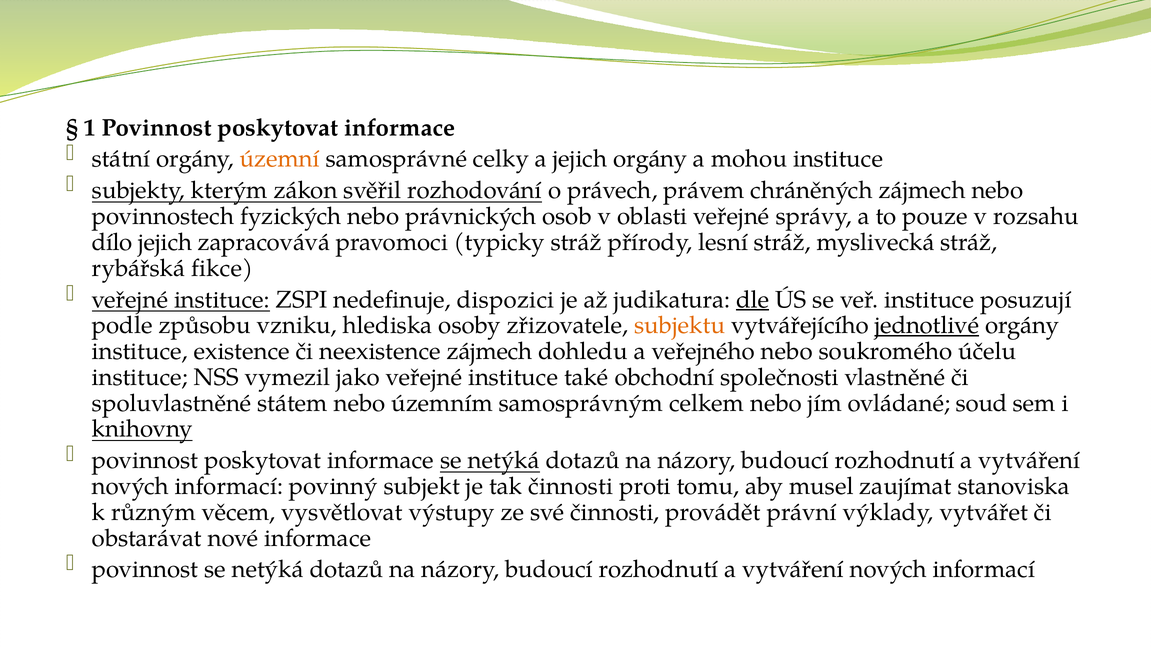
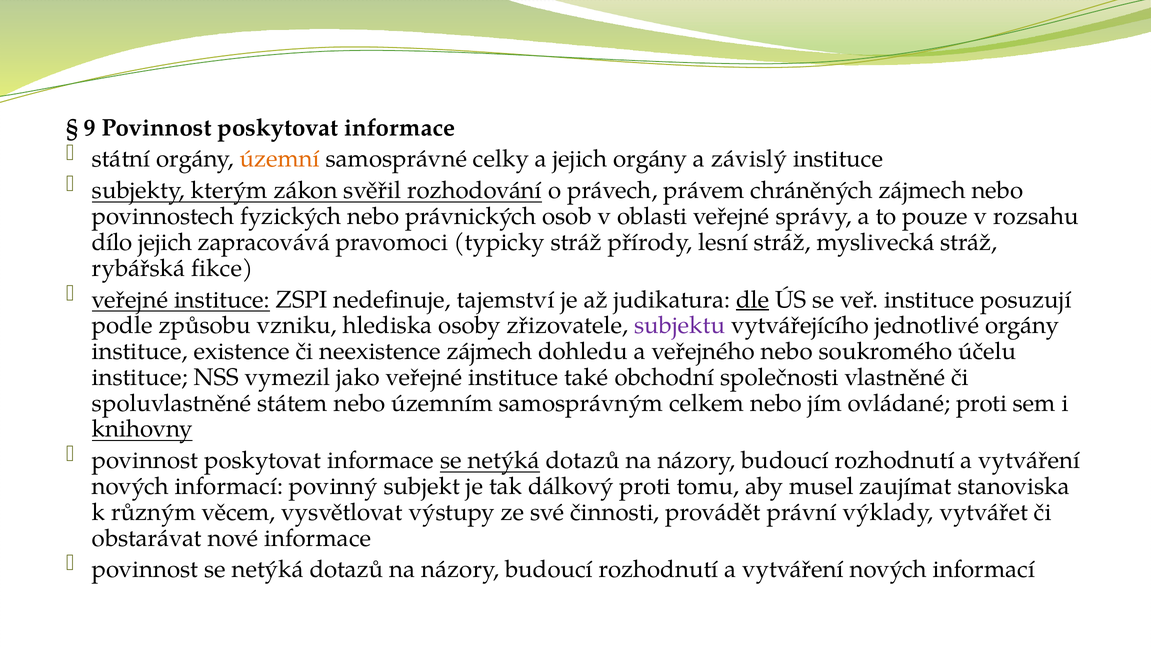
1: 1 -> 9 (90, 128)
mohou: mohou -> závislý (749, 159)
dispozici: dispozici -> tajemství (506, 300)
subjektu colour: orange -> purple (680, 326)
jednotlivé underline: present -> none (927, 326)
ovládané soud: soud -> proti (982, 403)
tak činnosti: činnosti -> dálkový (571, 487)
